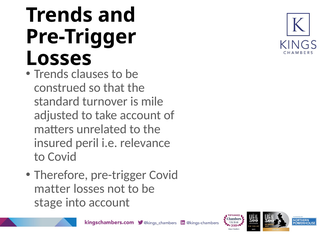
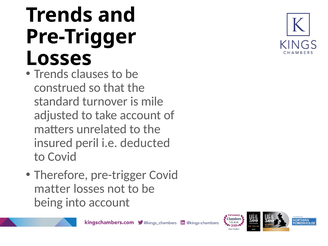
relevance: relevance -> deducted (145, 143)
stage: stage -> being (48, 203)
